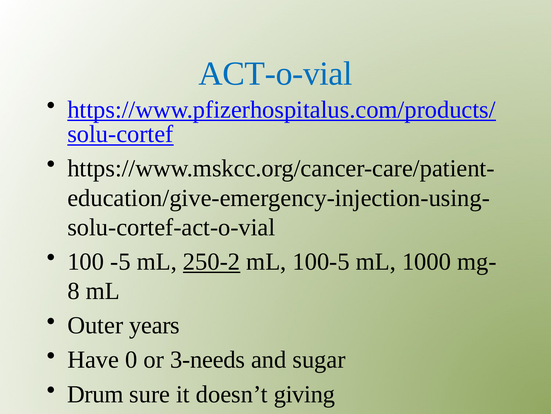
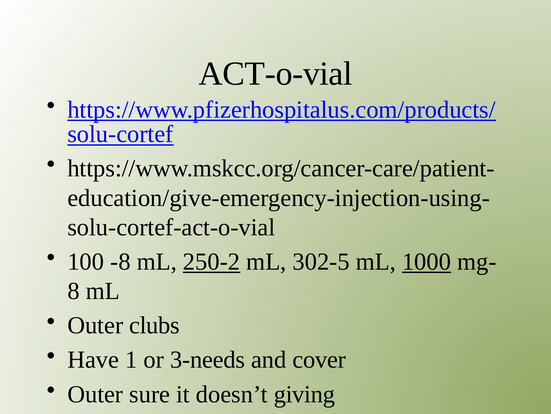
ACT-o-vial colour: blue -> black (276, 74)
-5: -5 -> -8 (120, 261)
100-5: 100-5 -> 302-5 (321, 261)
1000 underline: none -> present (427, 261)
years: years -> clubs (155, 325)
0: 0 -> 1 (131, 359)
sugar: sugar -> cover (319, 359)
Drum: Drum -> Outer (95, 394)
